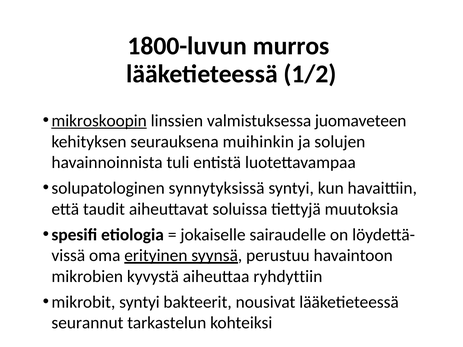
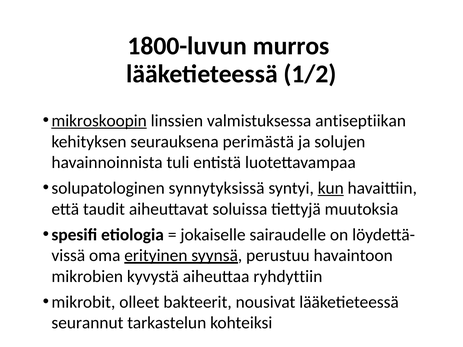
juomaveteen: juomaveteen -> antiseptiikan (361, 121)
muihinkin: muihinkin -> perimästä (258, 142)
kun underline: none -> present (331, 188)
mikrobit syntyi: syntyi -> olleet (139, 302)
